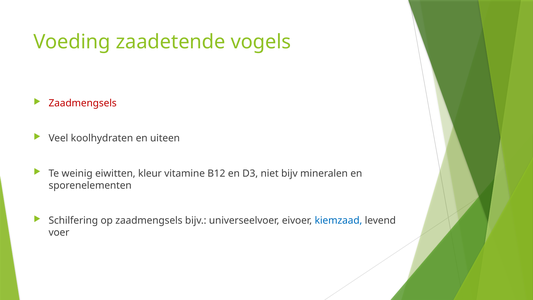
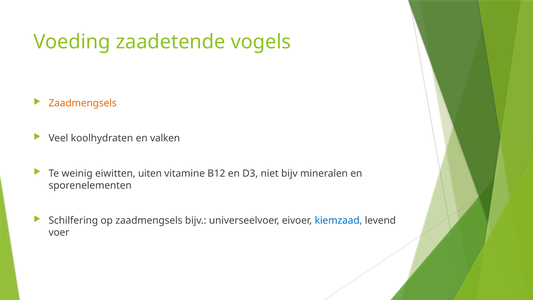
Zaadmengsels colour: red -> orange (83, 103)
uiteen: uiteen -> valken (165, 138)
kleur: kleur -> uiten (150, 173)
